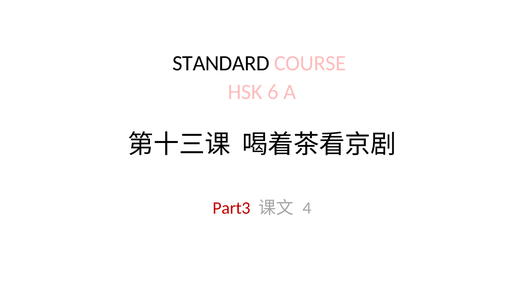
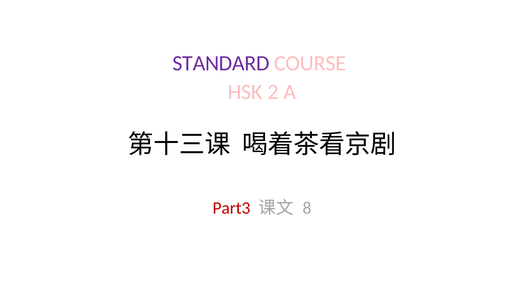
STANDARD colour: black -> purple (221, 63)
6: 6 -> 2 (273, 92)
4: 4 -> 8 (307, 208)
